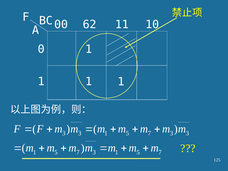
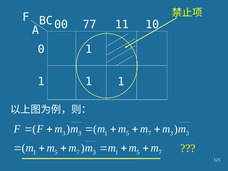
62: 62 -> 77 (90, 24)
